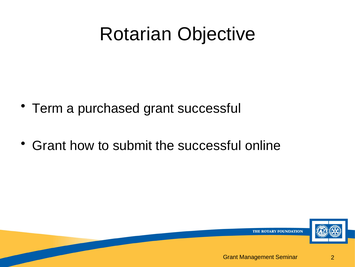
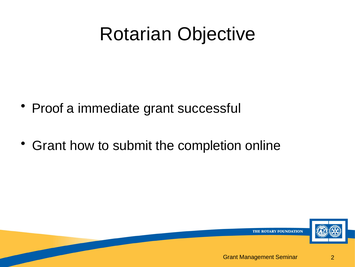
Term: Term -> Proof (48, 108)
purchased: purchased -> immediate (109, 108)
the successful: successful -> completion (210, 145)
